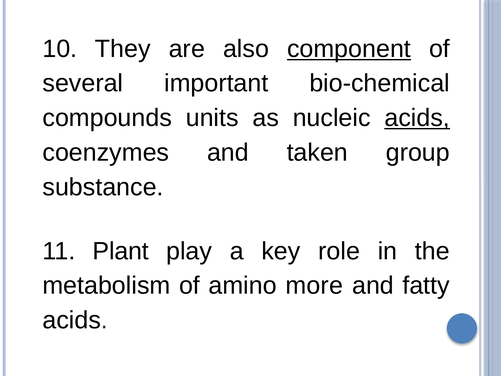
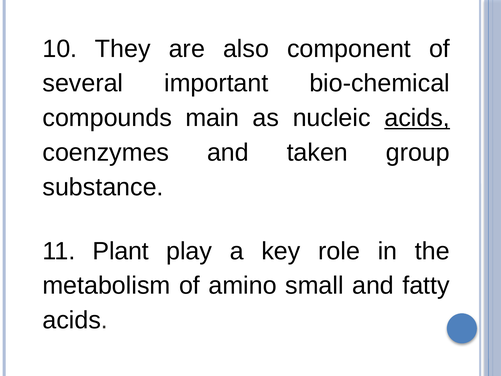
component underline: present -> none (349, 49)
units: units -> main (212, 118)
more: more -> small (314, 286)
